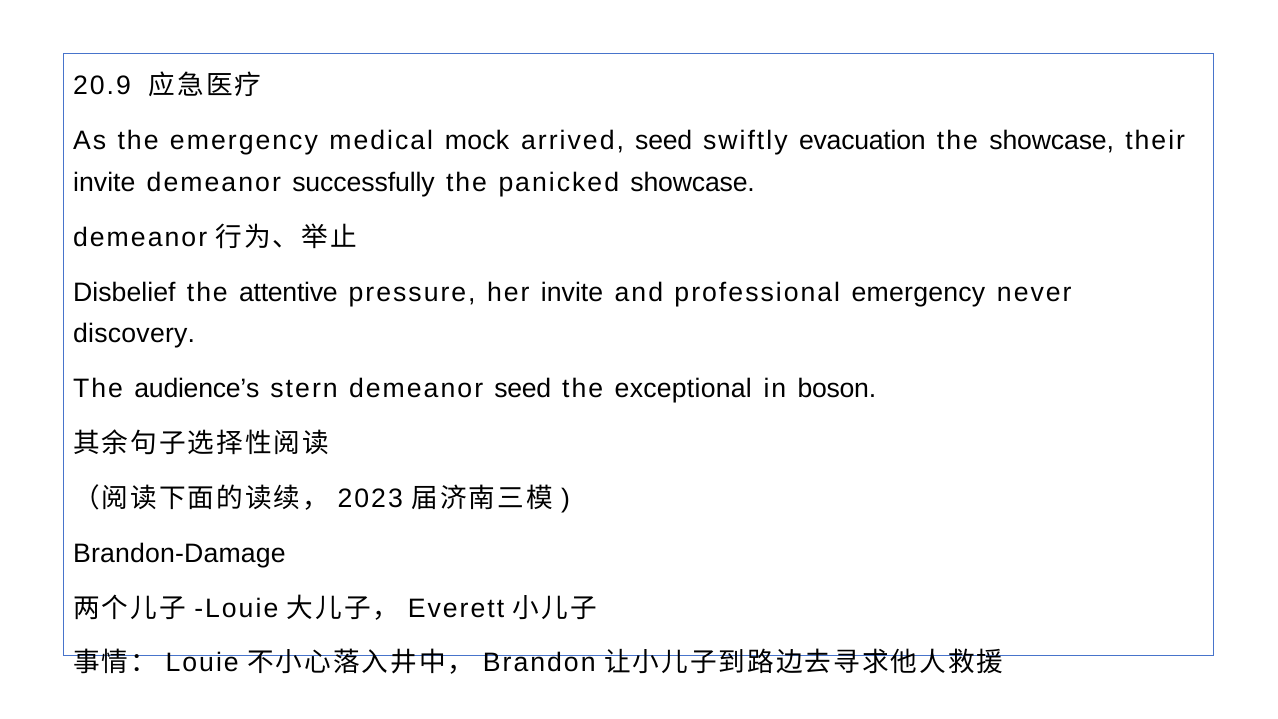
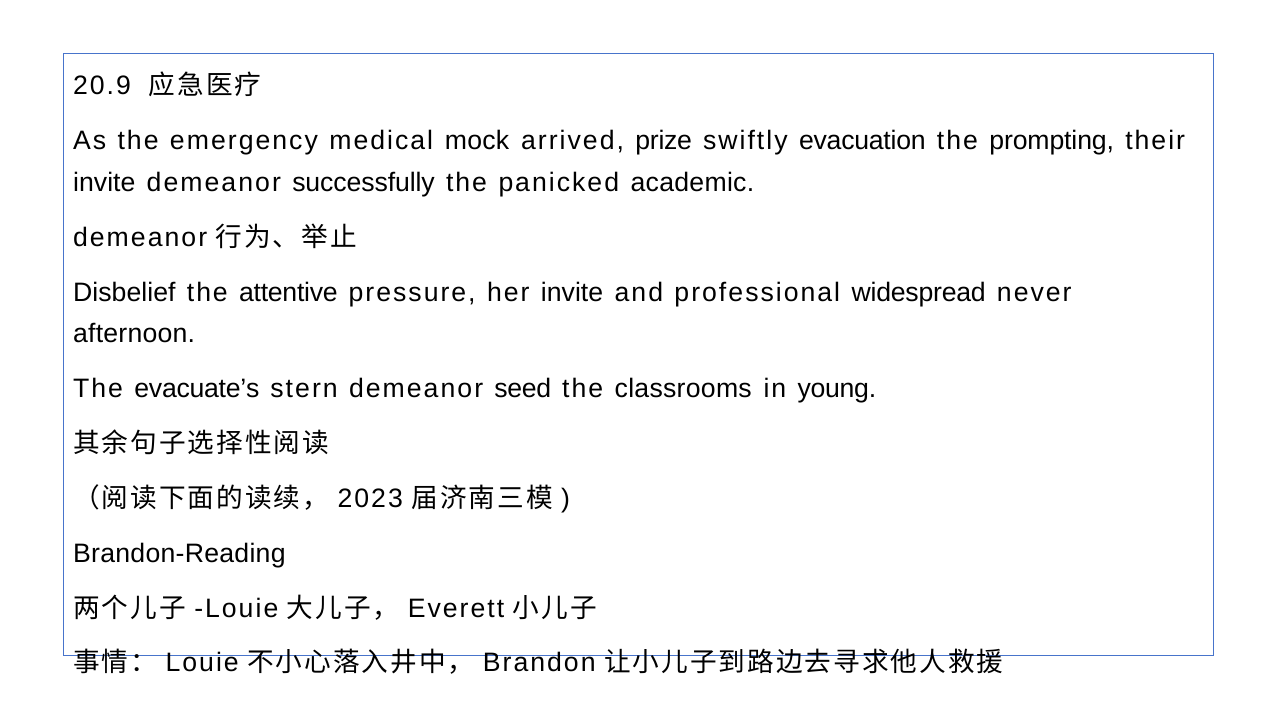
arrived seed: seed -> prize (664, 141)
the showcase: showcase -> prompting (1052, 141)
panicked showcase: showcase -> academic (692, 183)
professional emergency: emergency -> widespread (919, 292)
discovery: discovery -> afternoon (134, 334)
audience’s: audience’s -> evacuate’s (197, 389)
exceptional: exceptional -> classrooms (683, 389)
boson: boson -> young (837, 389)
Brandon-Damage: Brandon-Damage -> Brandon-Reading (179, 553)
